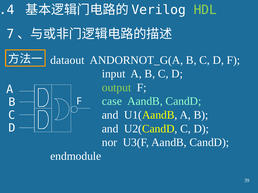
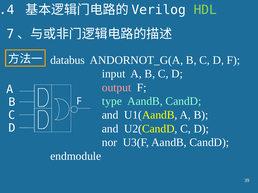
dataout: dataout -> databus (68, 60)
output colour: light green -> pink (117, 88)
case: case -> type (112, 101)
